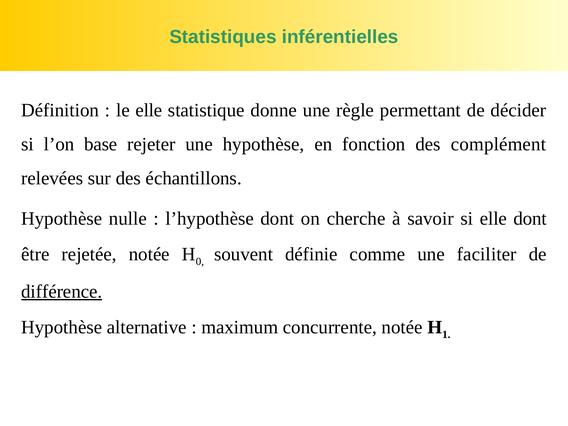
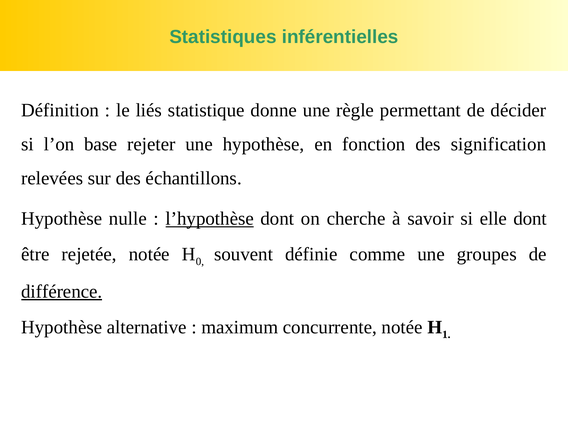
le elle: elle -> liés (149, 110)
complément: complément -> signification (499, 144)
l’hypothèse underline: none -> present (210, 219)
faciliter: faciliter -> groupes (487, 254)
